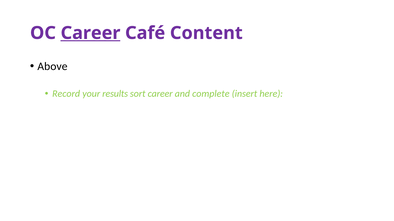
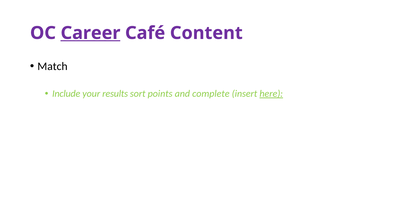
Above: Above -> Match (53, 67)
Record: Record -> Include (66, 94)
sort career: career -> points (160, 94)
here underline: none -> present (271, 94)
